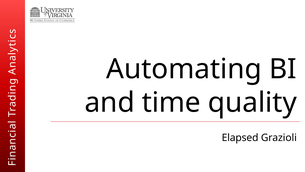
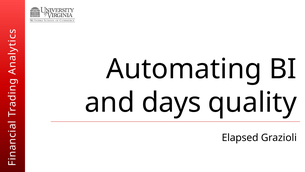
time: time -> days (171, 102)
